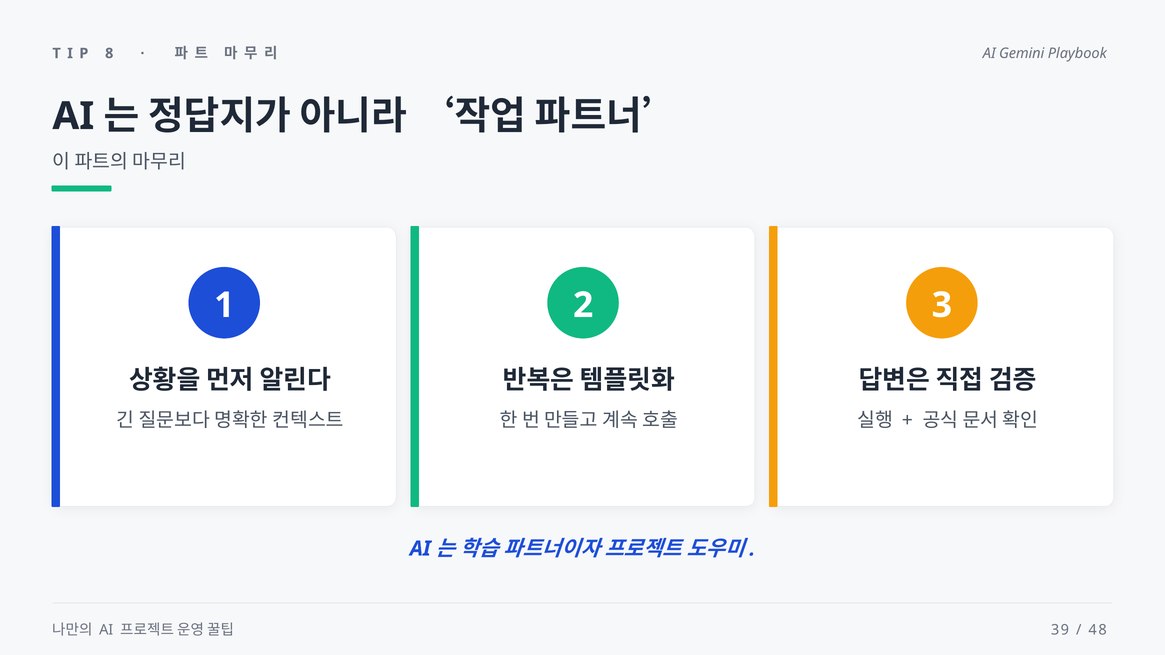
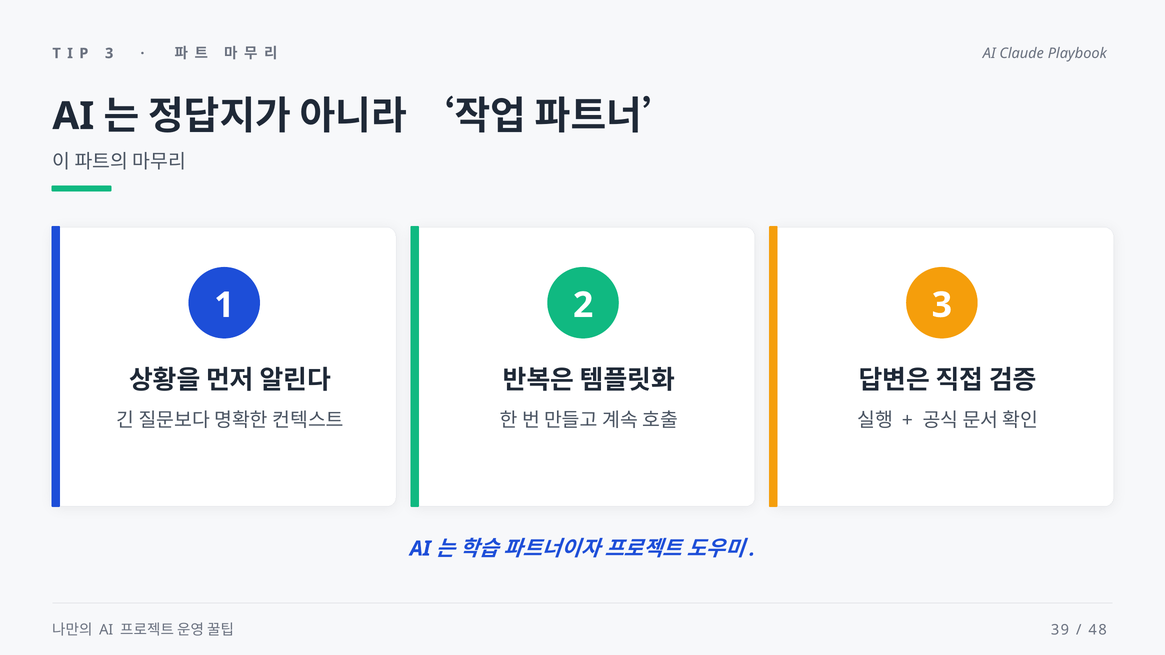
8: 8 -> 3 (109, 53)
Gemini: Gemini -> Claude (1022, 53)
